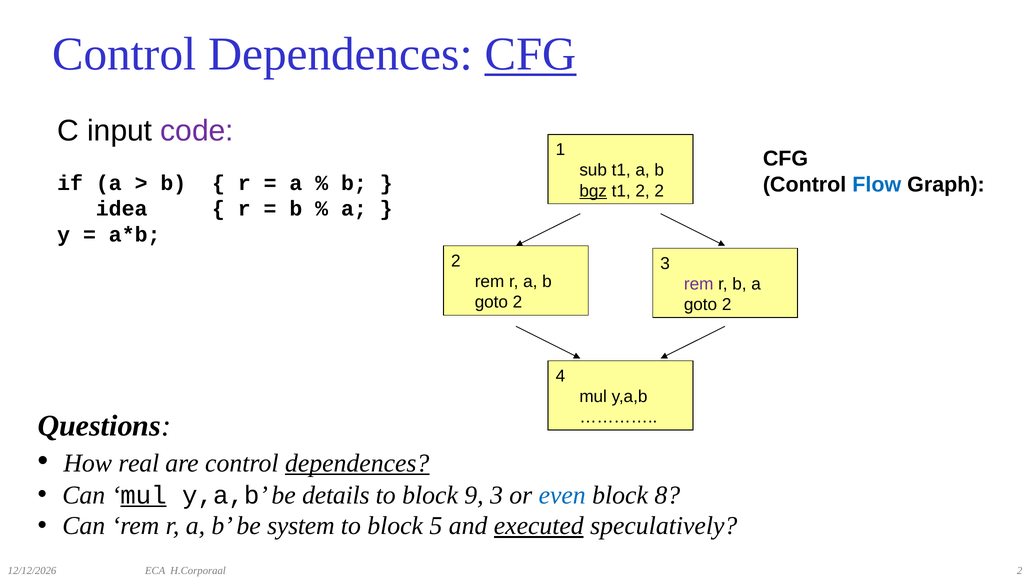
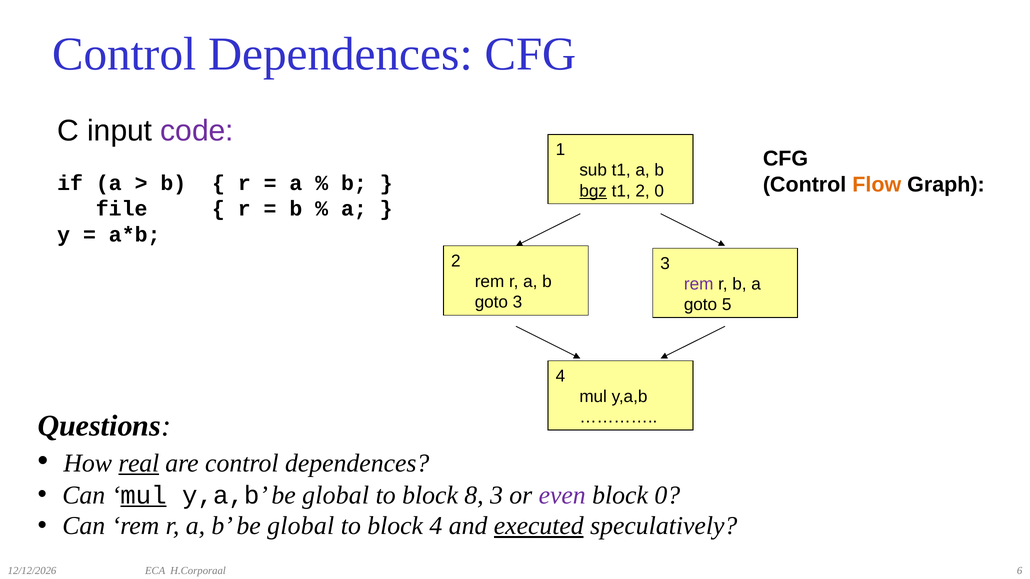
CFG underline: present -> none (530, 54)
Flow colour: blue -> orange (877, 185)
t1 2 2: 2 -> 0 (659, 191)
idea: idea -> file (122, 209)
2: 2 -> 3 (518, 302)
2: 2 -> 5 (727, 305)
real underline: none -> present (139, 464)
dependences underline: present -> none (357, 464)
details: details -> global (336, 495)
9: 9 -> 8 (474, 495)
even colour: blue -> purple (562, 495)
block 8: 8 -> 0 (667, 495)
b be system: system -> global (301, 526)
block 5: 5 -> 4 (436, 526)
H.Corporaal 2: 2 -> 6 (1020, 571)
